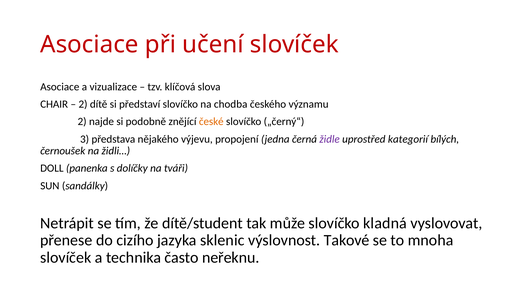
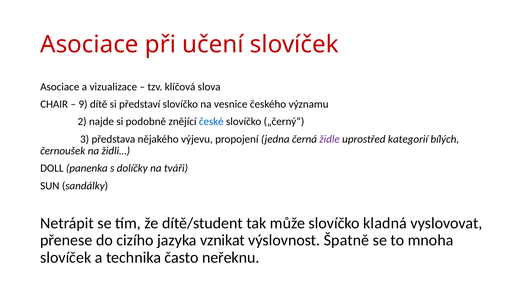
2: 2 -> 9 (83, 104)
chodba: chodba -> vesnice (231, 104)
české colour: orange -> blue (211, 122)
sklenic: sklenic -> vznikat (223, 240)
Takové: Takové -> Špatně (347, 240)
